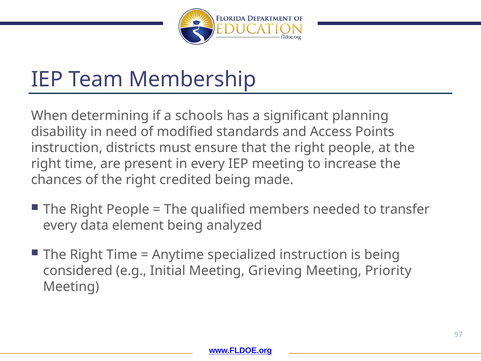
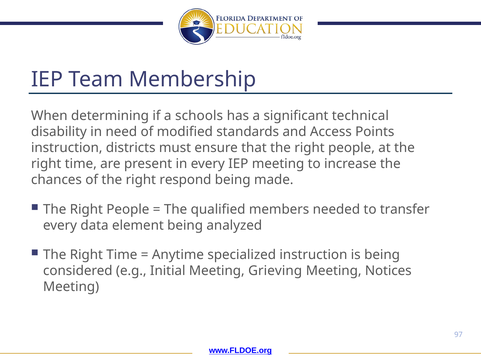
planning: planning -> technical (360, 116)
credited: credited -> respond (185, 180)
Priority: Priority -> Notices (388, 271)
